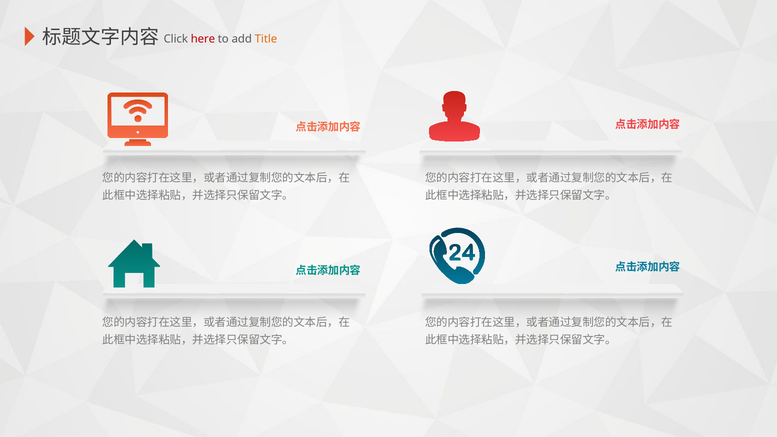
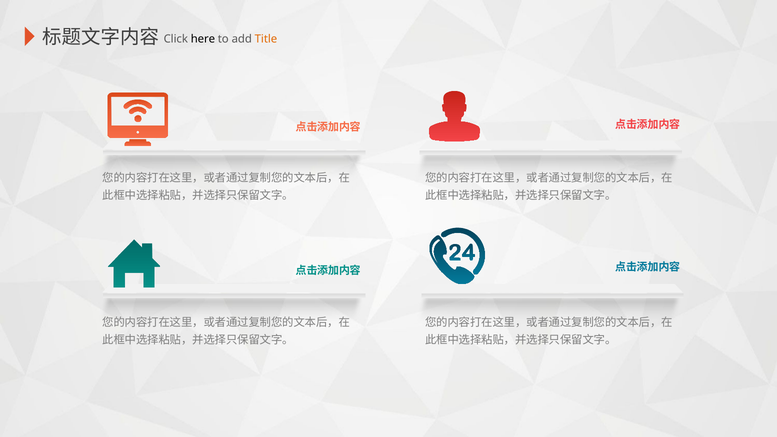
here colour: red -> black (203, 39)
